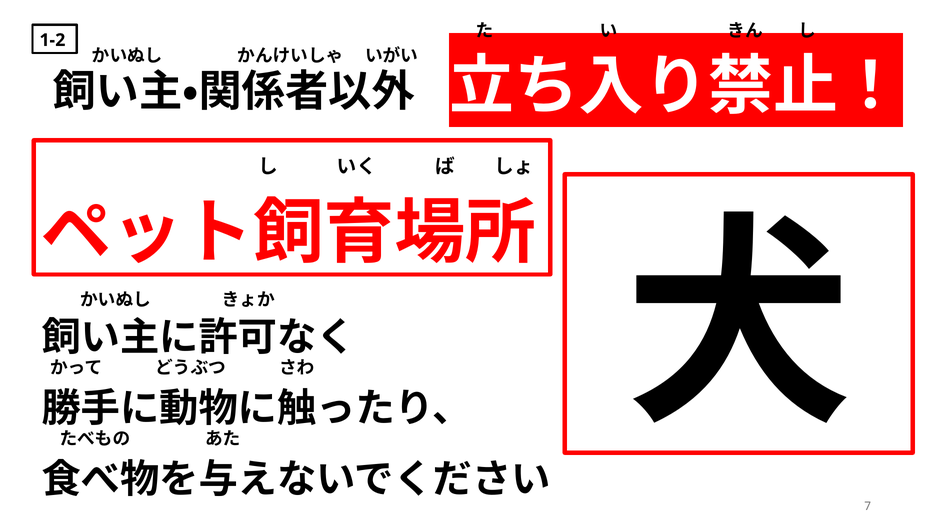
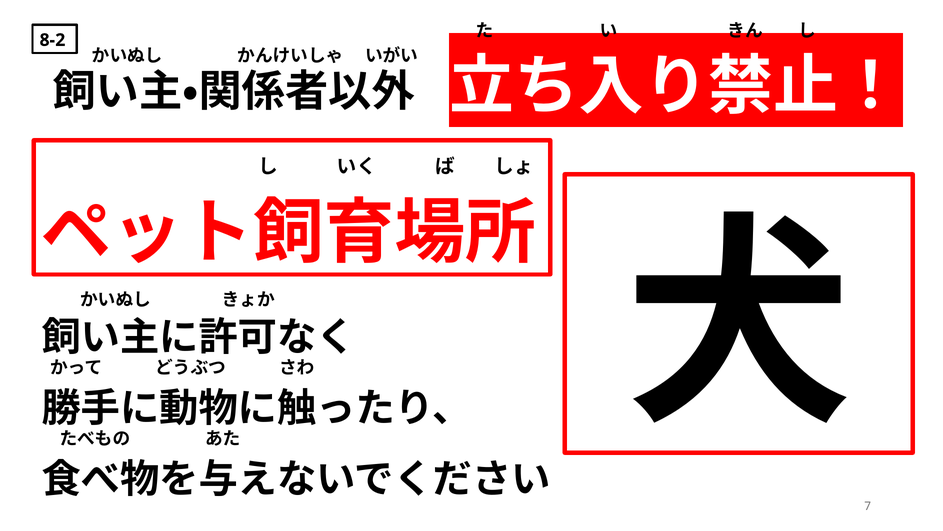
1-2: 1-2 -> 8-2 (52, 40)
